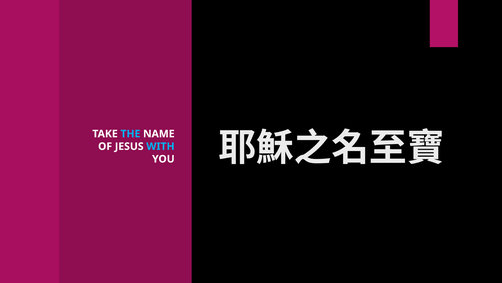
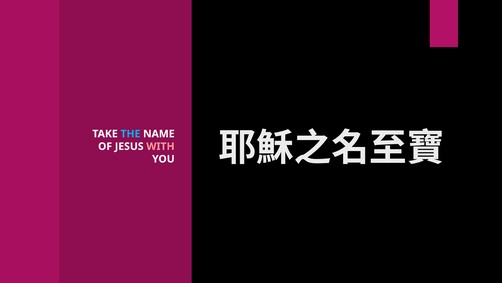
WITH colour: light blue -> pink (160, 146)
